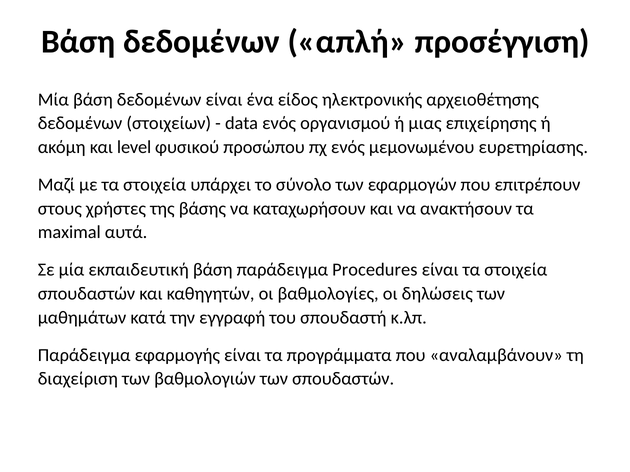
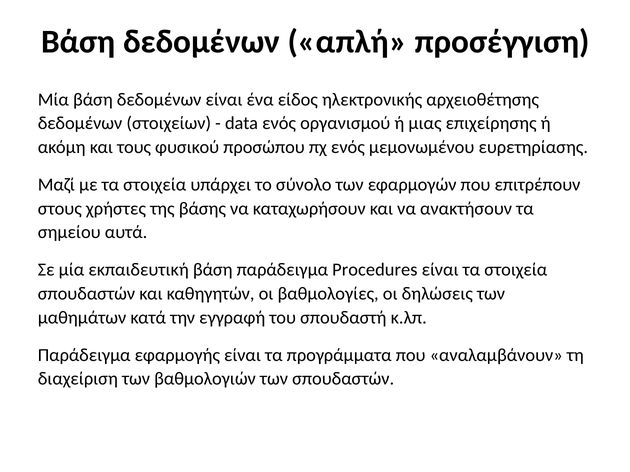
level: level -> τους (134, 147)
maximal: maximal -> σημείου (69, 233)
